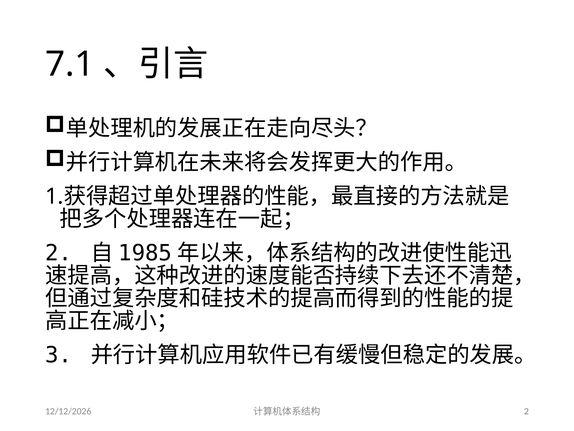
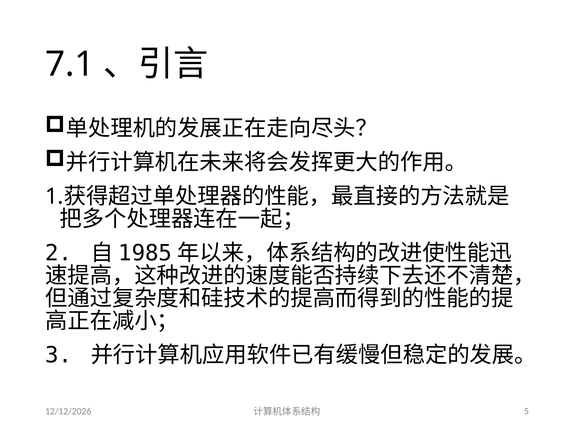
2: 2 -> 5 (526, 411)
